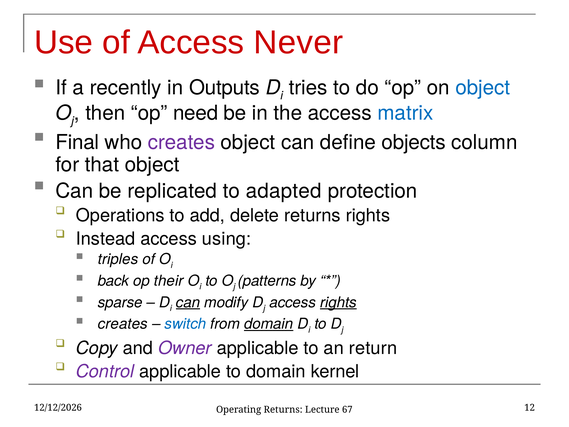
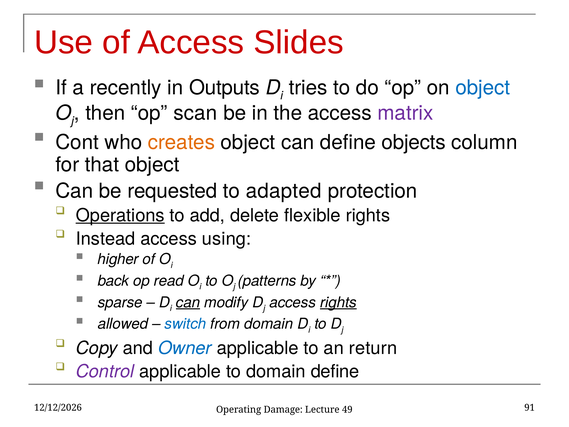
Never: Never -> Slides (299, 42)
need: need -> scan (195, 113)
matrix colour: blue -> purple (405, 113)
Final: Final -> Cont (77, 142)
creates colour: purple -> orange (181, 142)
replicated: replicated -> requested (172, 191)
Operations underline: none -> present (120, 215)
delete returns: returns -> flexible (312, 215)
triples: triples -> higher (118, 259)
their: their -> read (169, 281)
creates: creates -> allowed (123, 324)
domain underline: present -> none (269, 324)
Owner colour: purple -> blue (185, 348)
domain kernel: kernel -> define (335, 371)
12: 12 -> 91 (530, 408)
Operating Returns: Returns -> Damage (283, 409)
67: 67 -> 49 (347, 409)
